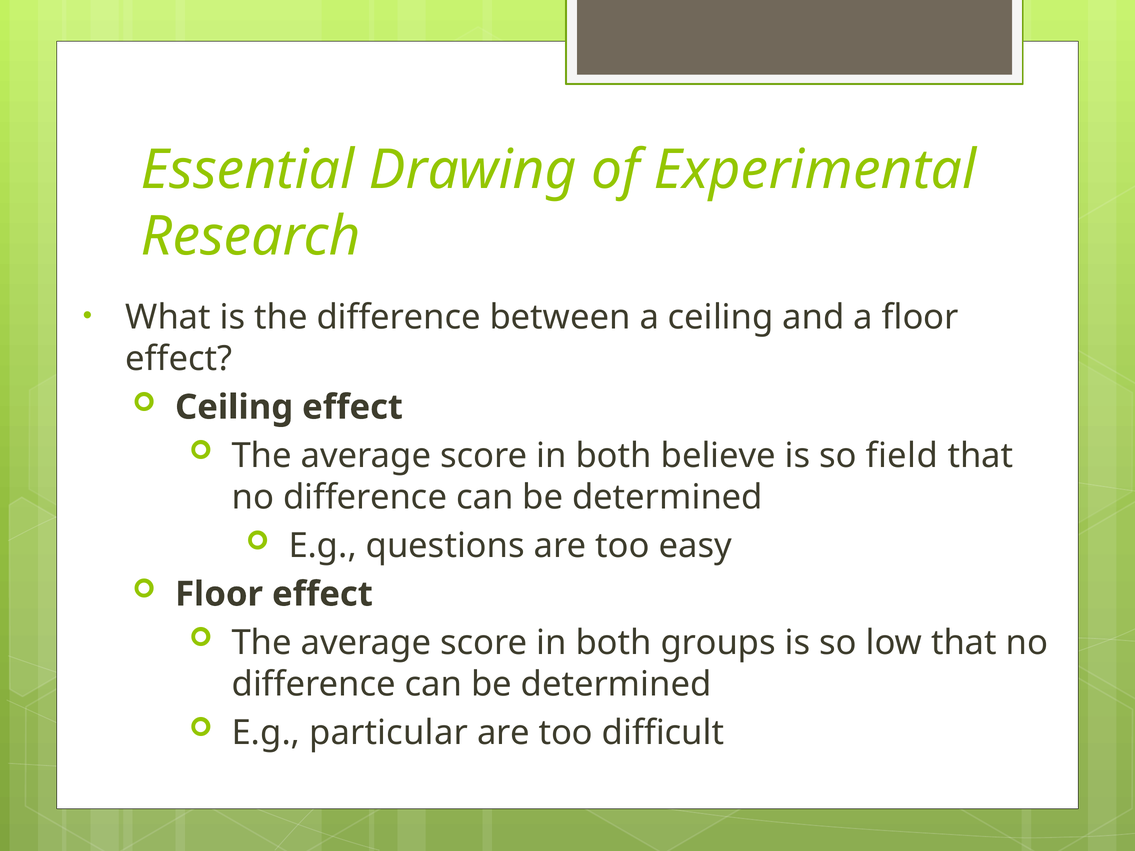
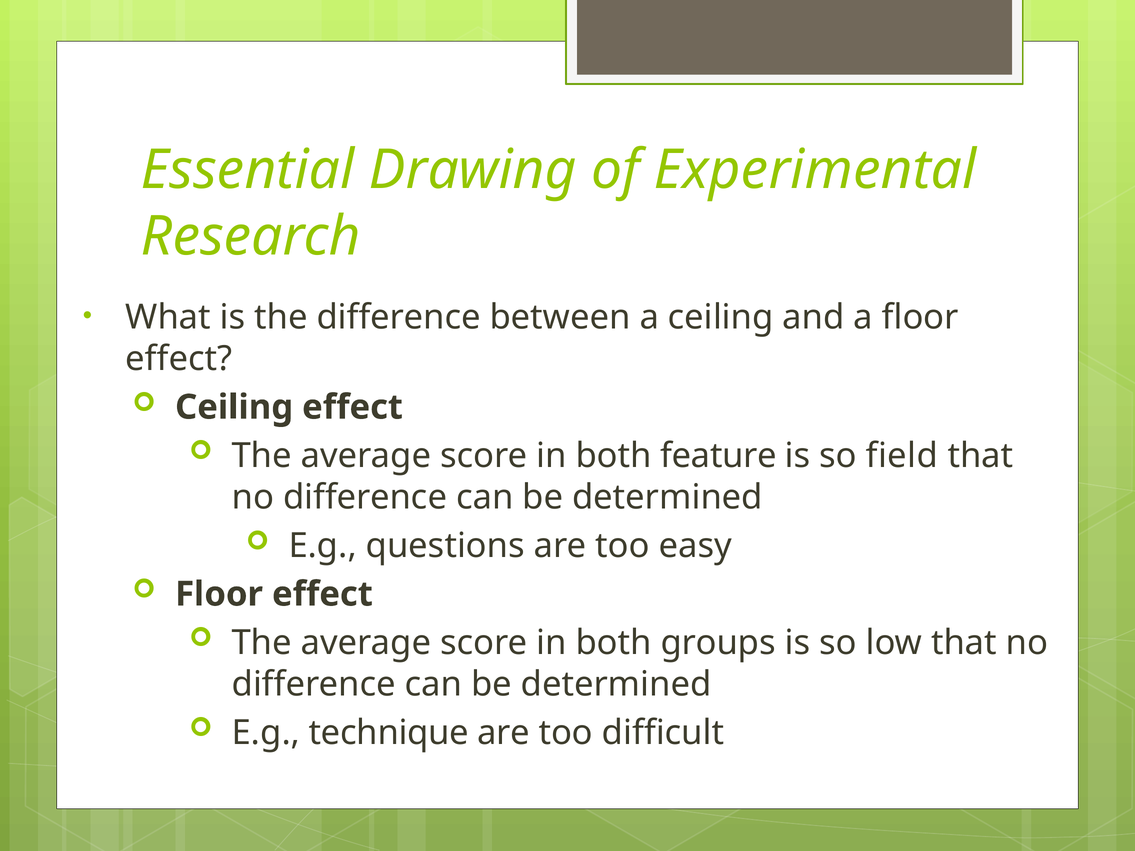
believe: believe -> feature (719, 456)
particular: particular -> technique (389, 733)
